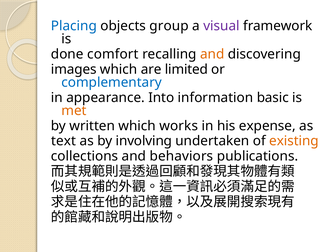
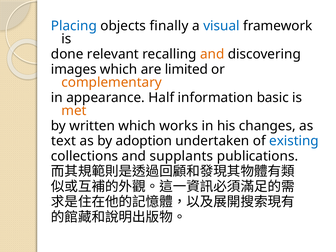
group: group -> finally (169, 26)
visual colour: purple -> blue (221, 26)
comfort: comfort -> relevant (113, 54)
complementary colour: blue -> orange (112, 82)
Into: Into -> Half (161, 98)
expense: expense -> changes (267, 126)
involving: involving -> adoption (144, 141)
existing colour: orange -> blue (294, 141)
behaviors: behaviors -> supplants (181, 156)
